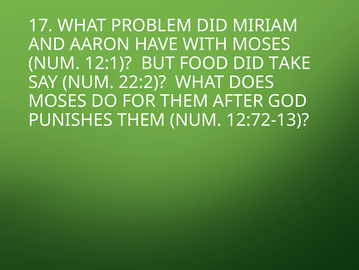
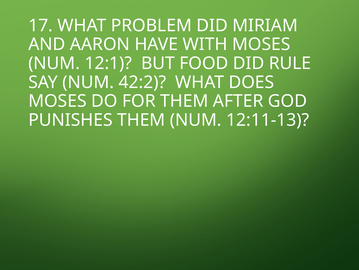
TAKE: TAKE -> RULE (290, 63)
22:2: 22:2 -> 42:2 (142, 82)
12:72-13: 12:72-13 -> 12:11-13 (268, 120)
